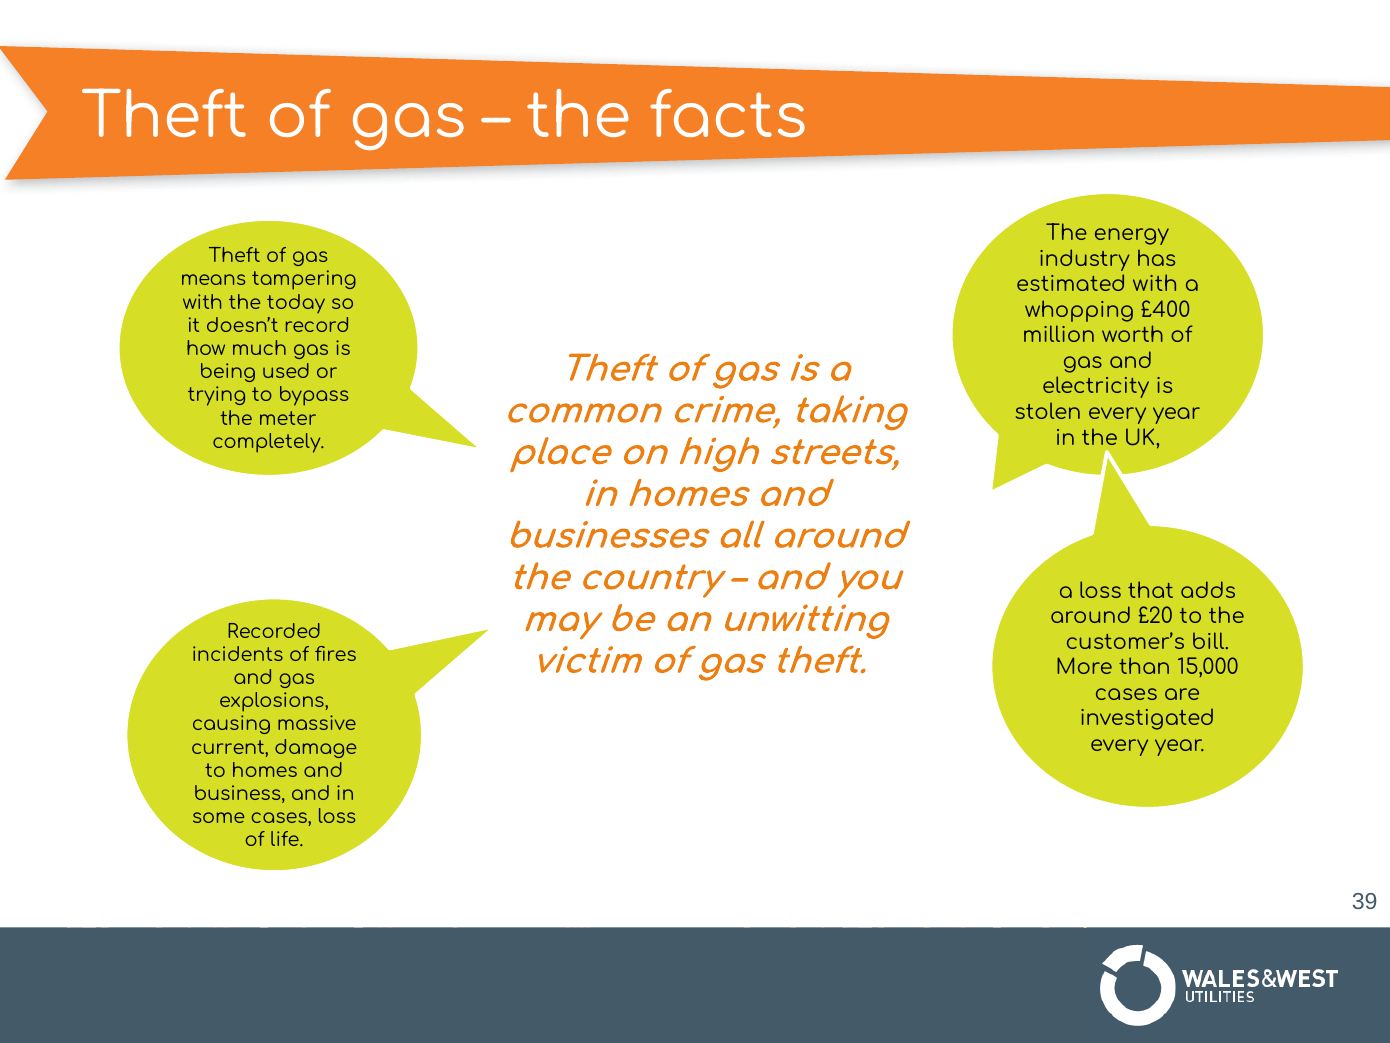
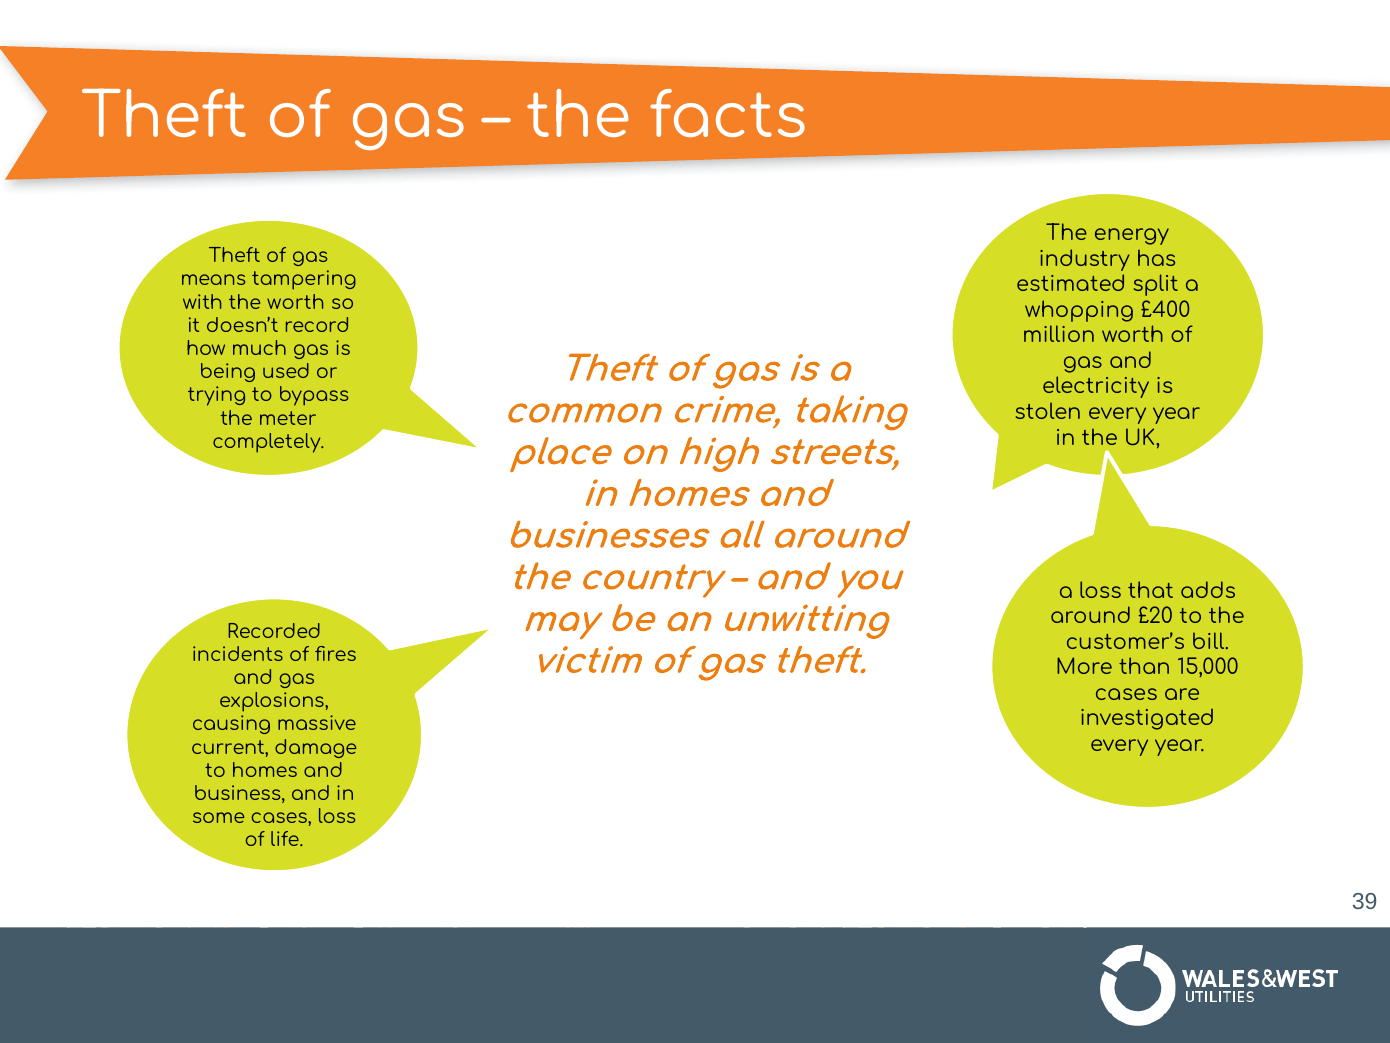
estimated with: with -> split (1155, 285)
the today: today -> worth (296, 303)
